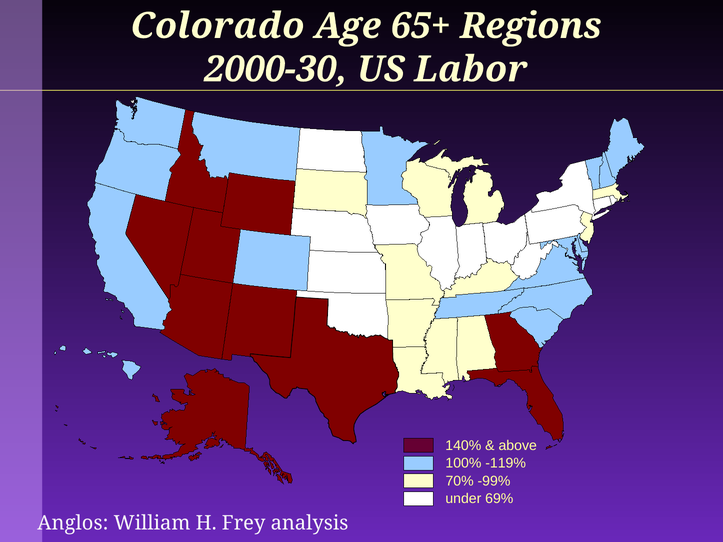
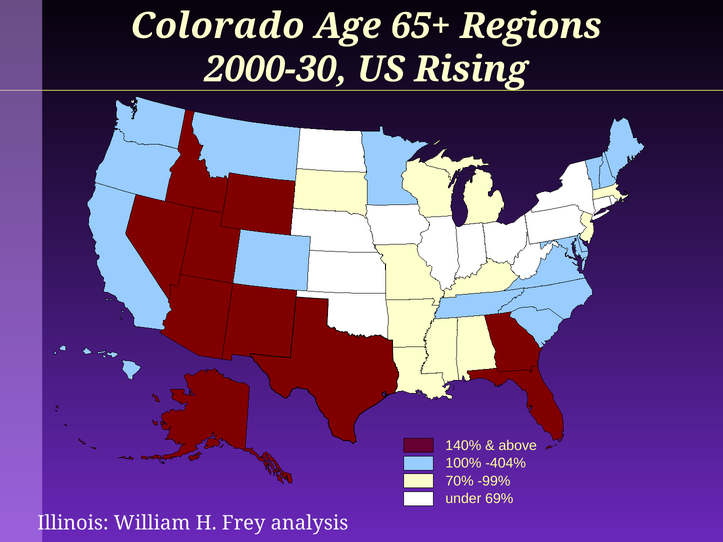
Labor: Labor -> Rising (471, 69)
-119%: -119% -> -404% (506, 464)
Anglos: Anglos -> Illinois (73, 523)
